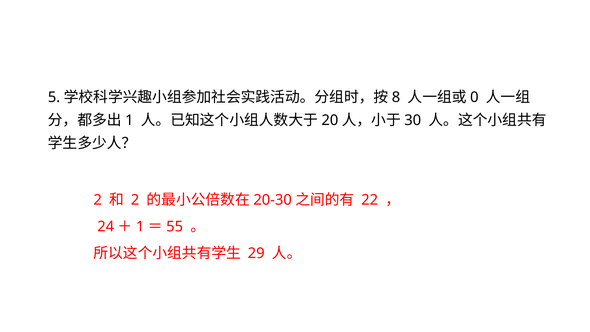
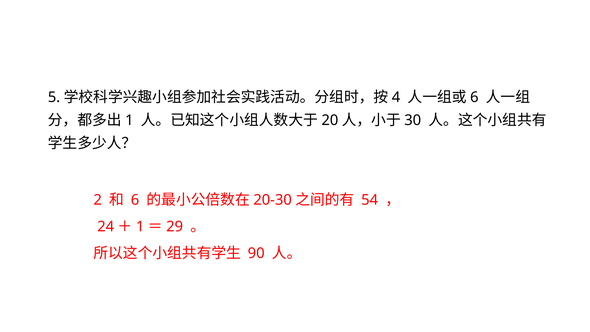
8: 8 -> 4 (396, 97)
0: 0 -> 6 (474, 97)
2: 2 -> 6 (135, 200)
22: 22 -> 54 (370, 200)
55: 55 -> 29 (175, 227)
29: 29 -> 90 (256, 253)
